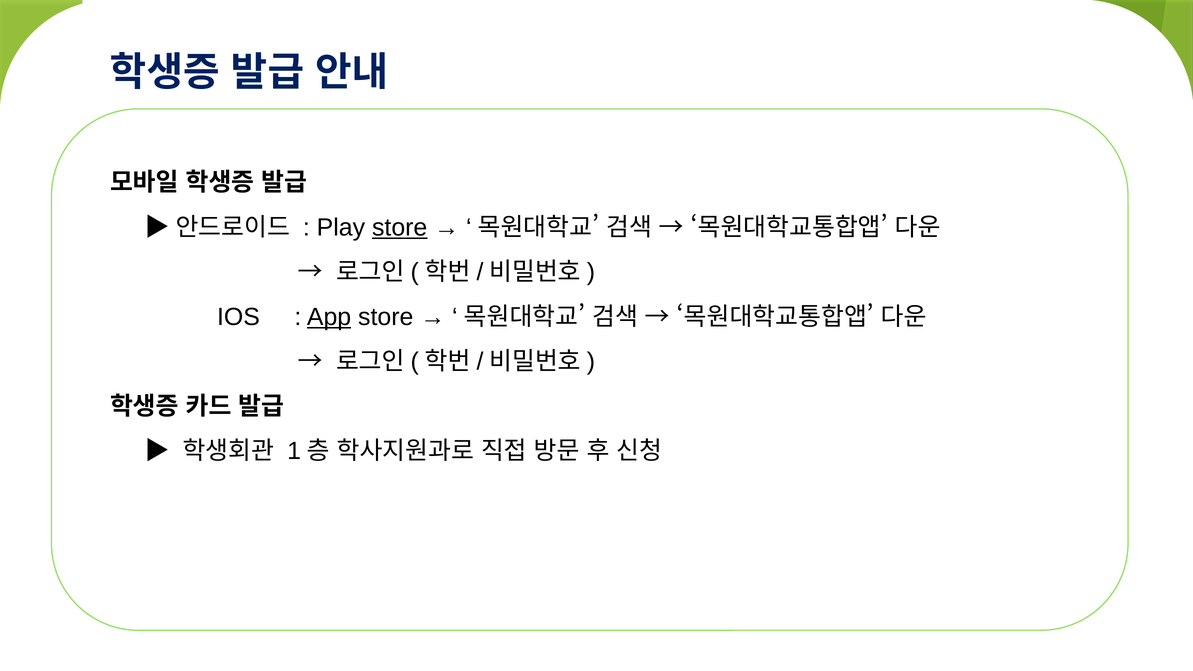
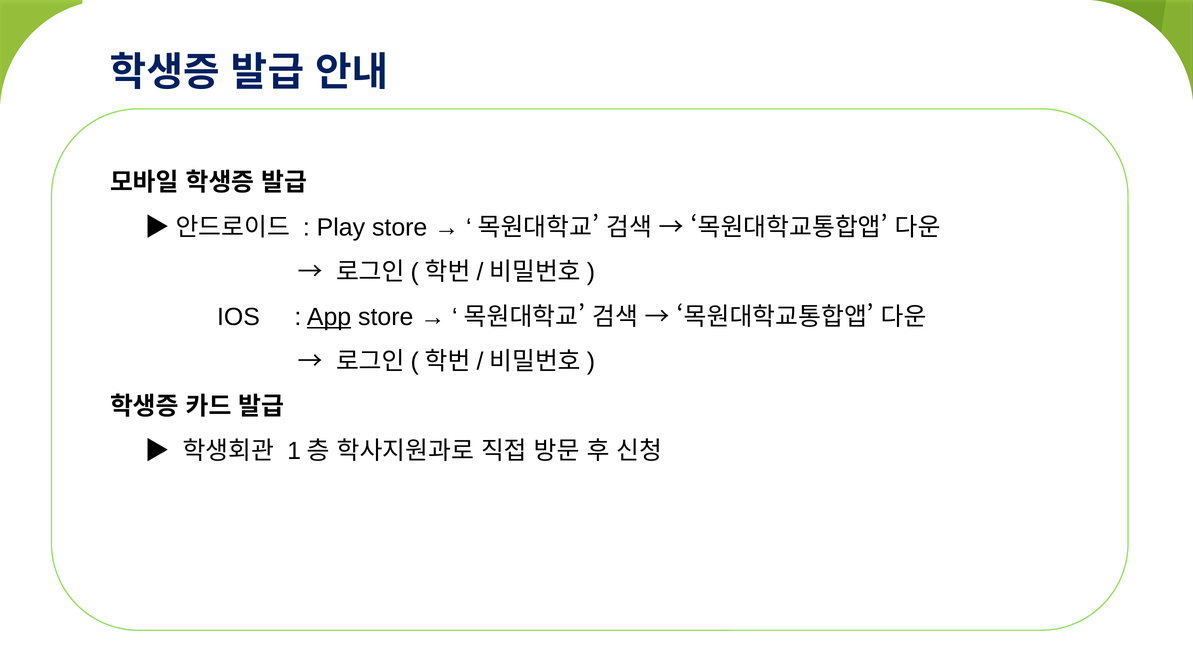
store underline: present -> none (400, 227)
